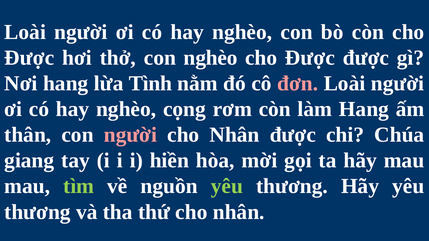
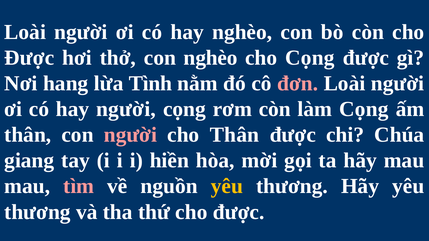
Được: Được -> Cọng (310, 58)
nghèo: nghèo -> người (126, 109)
làm Hang: Hang -> Cọng (364, 109)
Nhân: Nhân -> Thân (234, 135)
tìm colour: light green -> pink (79, 186)
yêu colour: light green -> yellow (227, 186)
thứ cho nhân: nhân -> được (239, 212)
